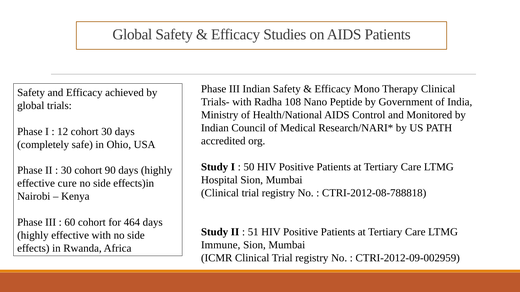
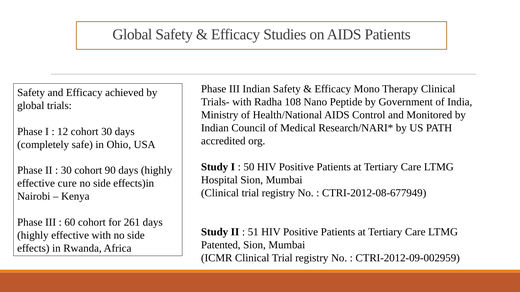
CTRI-2012-08-788818: CTRI-2012-08-788818 -> CTRI-2012-08-677949 (374, 193)
464: 464 -> 261 (132, 223)
Immune: Immune -> Patented (221, 245)
